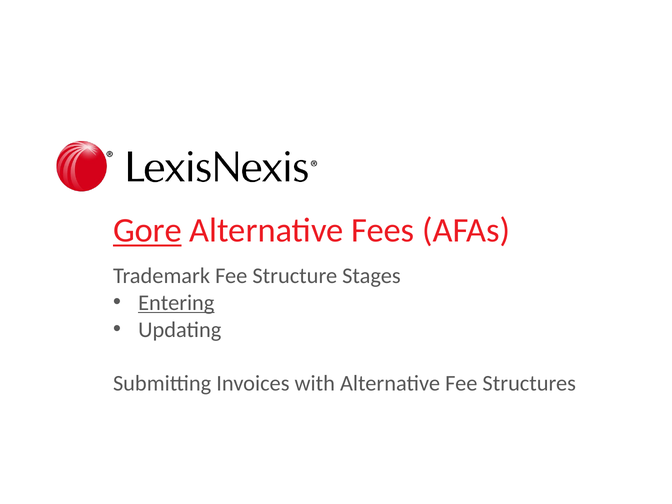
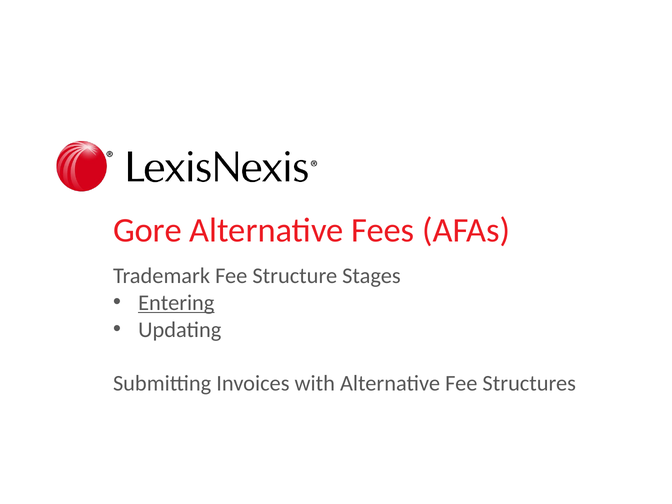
Gore underline: present -> none (147, 231)
